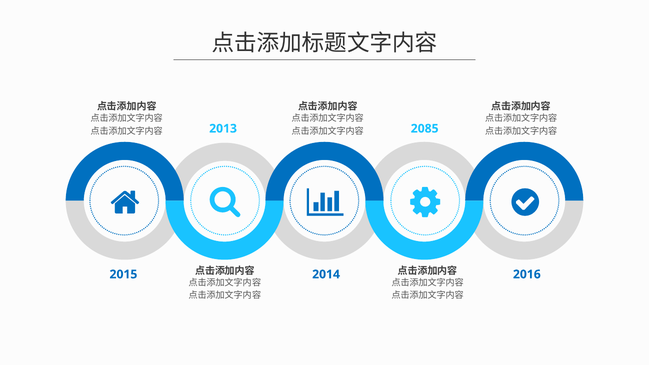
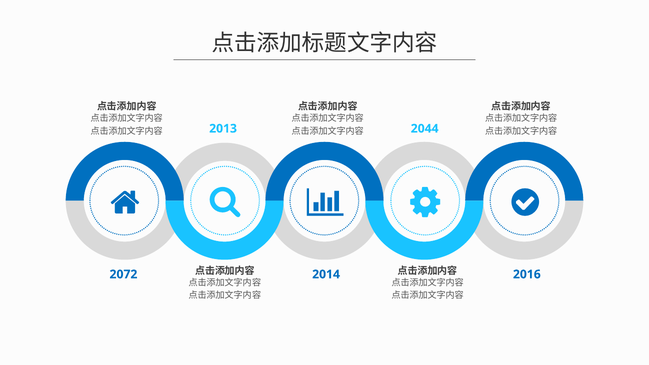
2085: 2085 -> 2044 (425, 129)
2015: 2015 -> 2072 (123, 274)
